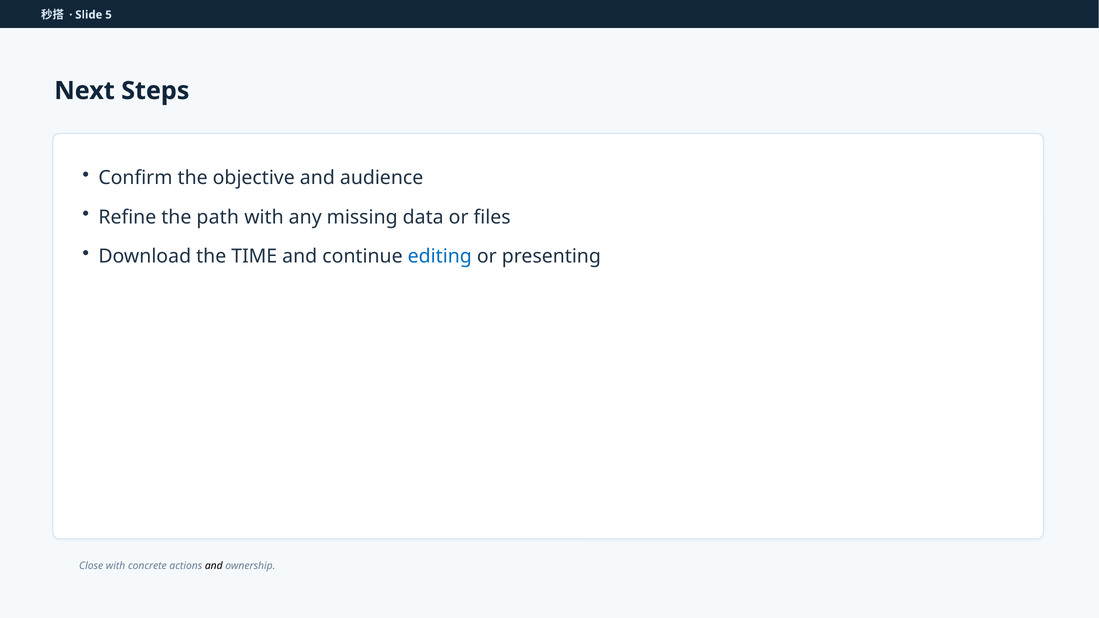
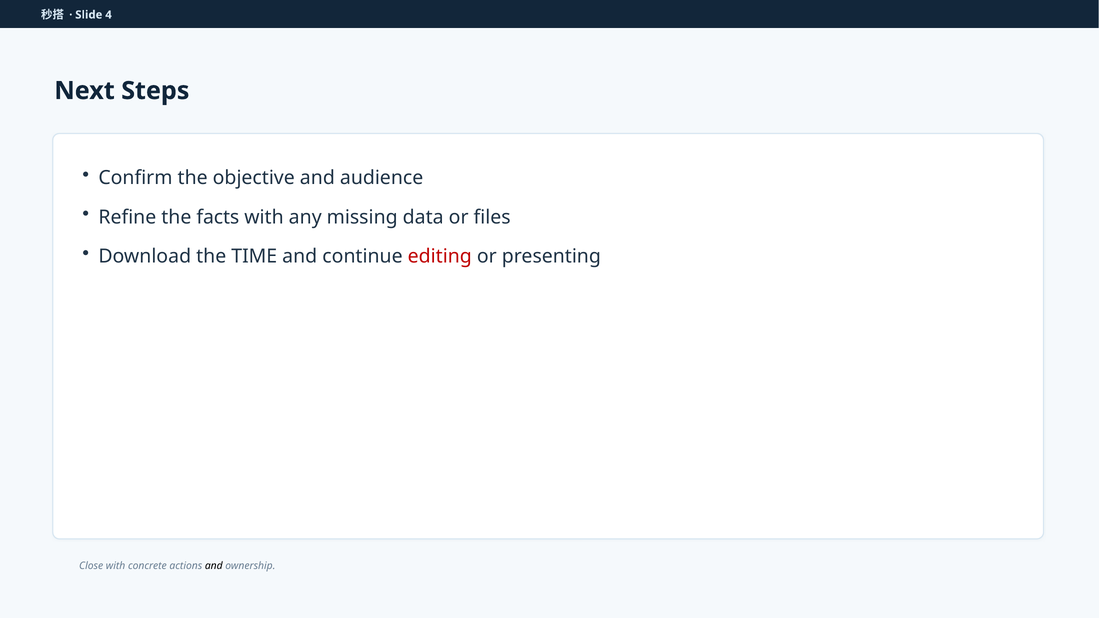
5: 5 -> 4 (109, 15)
path: path -> facts (218, 217)
editing colour: blue -> red (440, 257)
